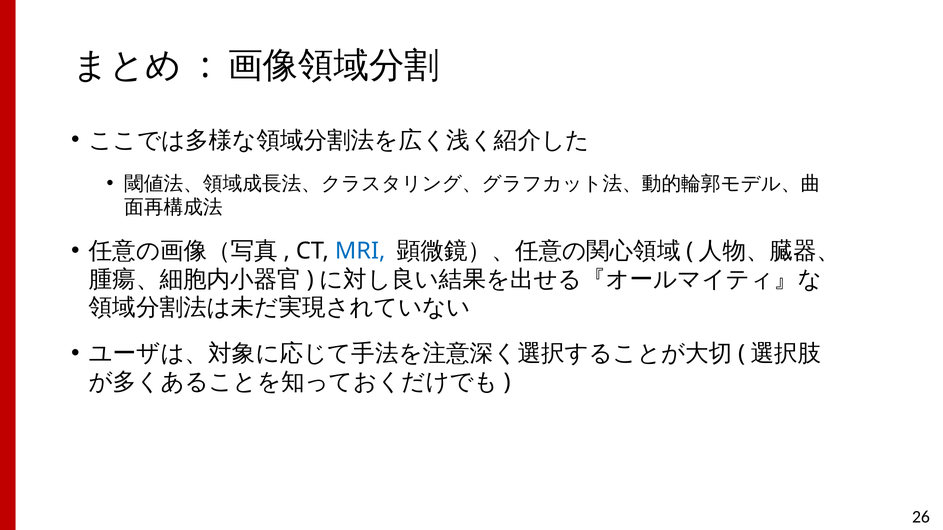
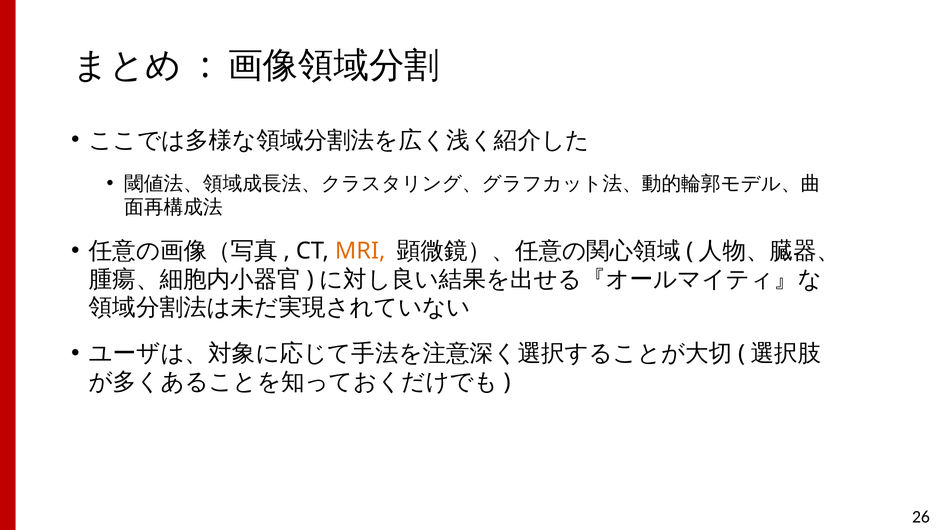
MRI colour: blue -> orange (360, 251)
